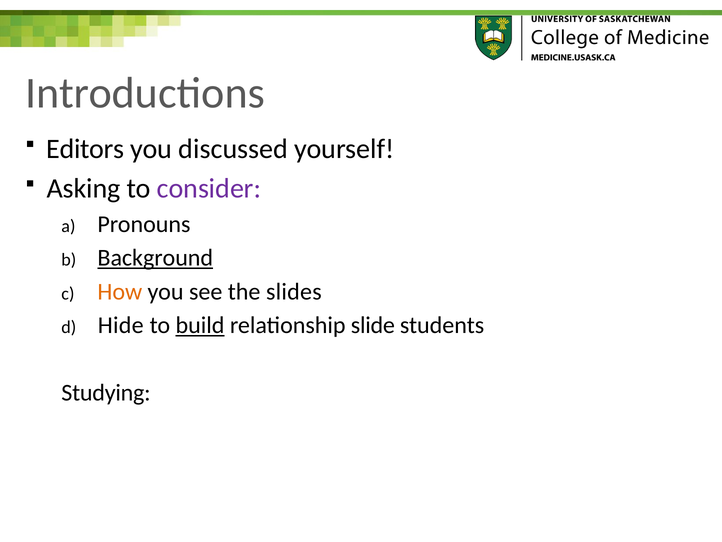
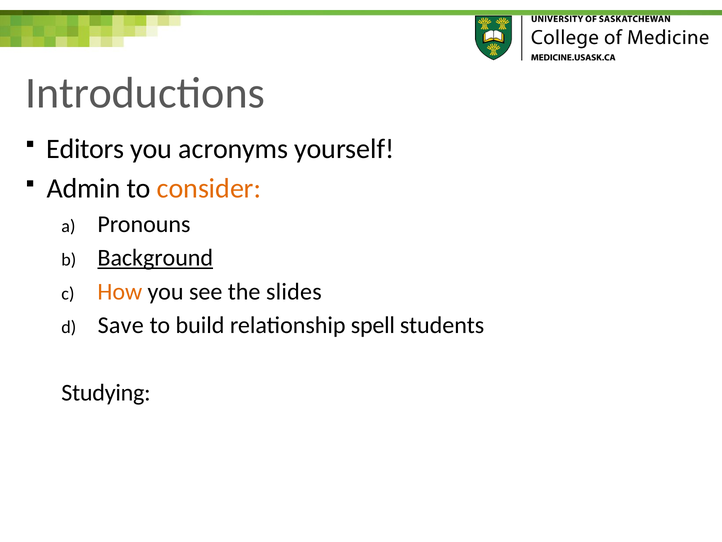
discussed: discussed -> acronyms (233, 149)
Asking: Asking -> Admin (83, 188)
consider colour: purple -> orange (209, 188)
Hide: Hide -> Save (121, 325)
build underline: present -> none (200, 325)
slide: slide -> spell (373, 325)
